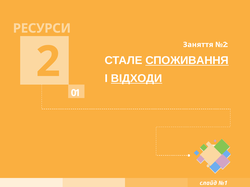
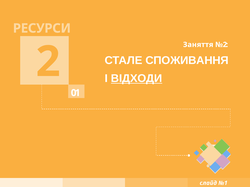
СПОЖИВАННЯ underline: present -> none (187, 61)
